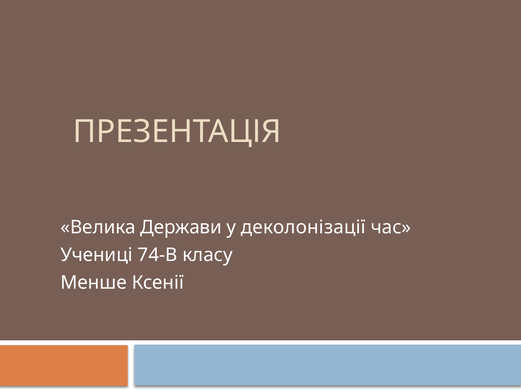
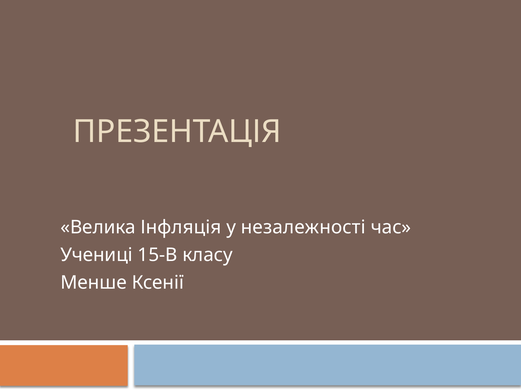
Держави: Держави -> Інфляція (181, 227)
деколонізації: деколонізації -> незалежності (303, 227)
74-В: 74-В -> 15-В (158, 255)
